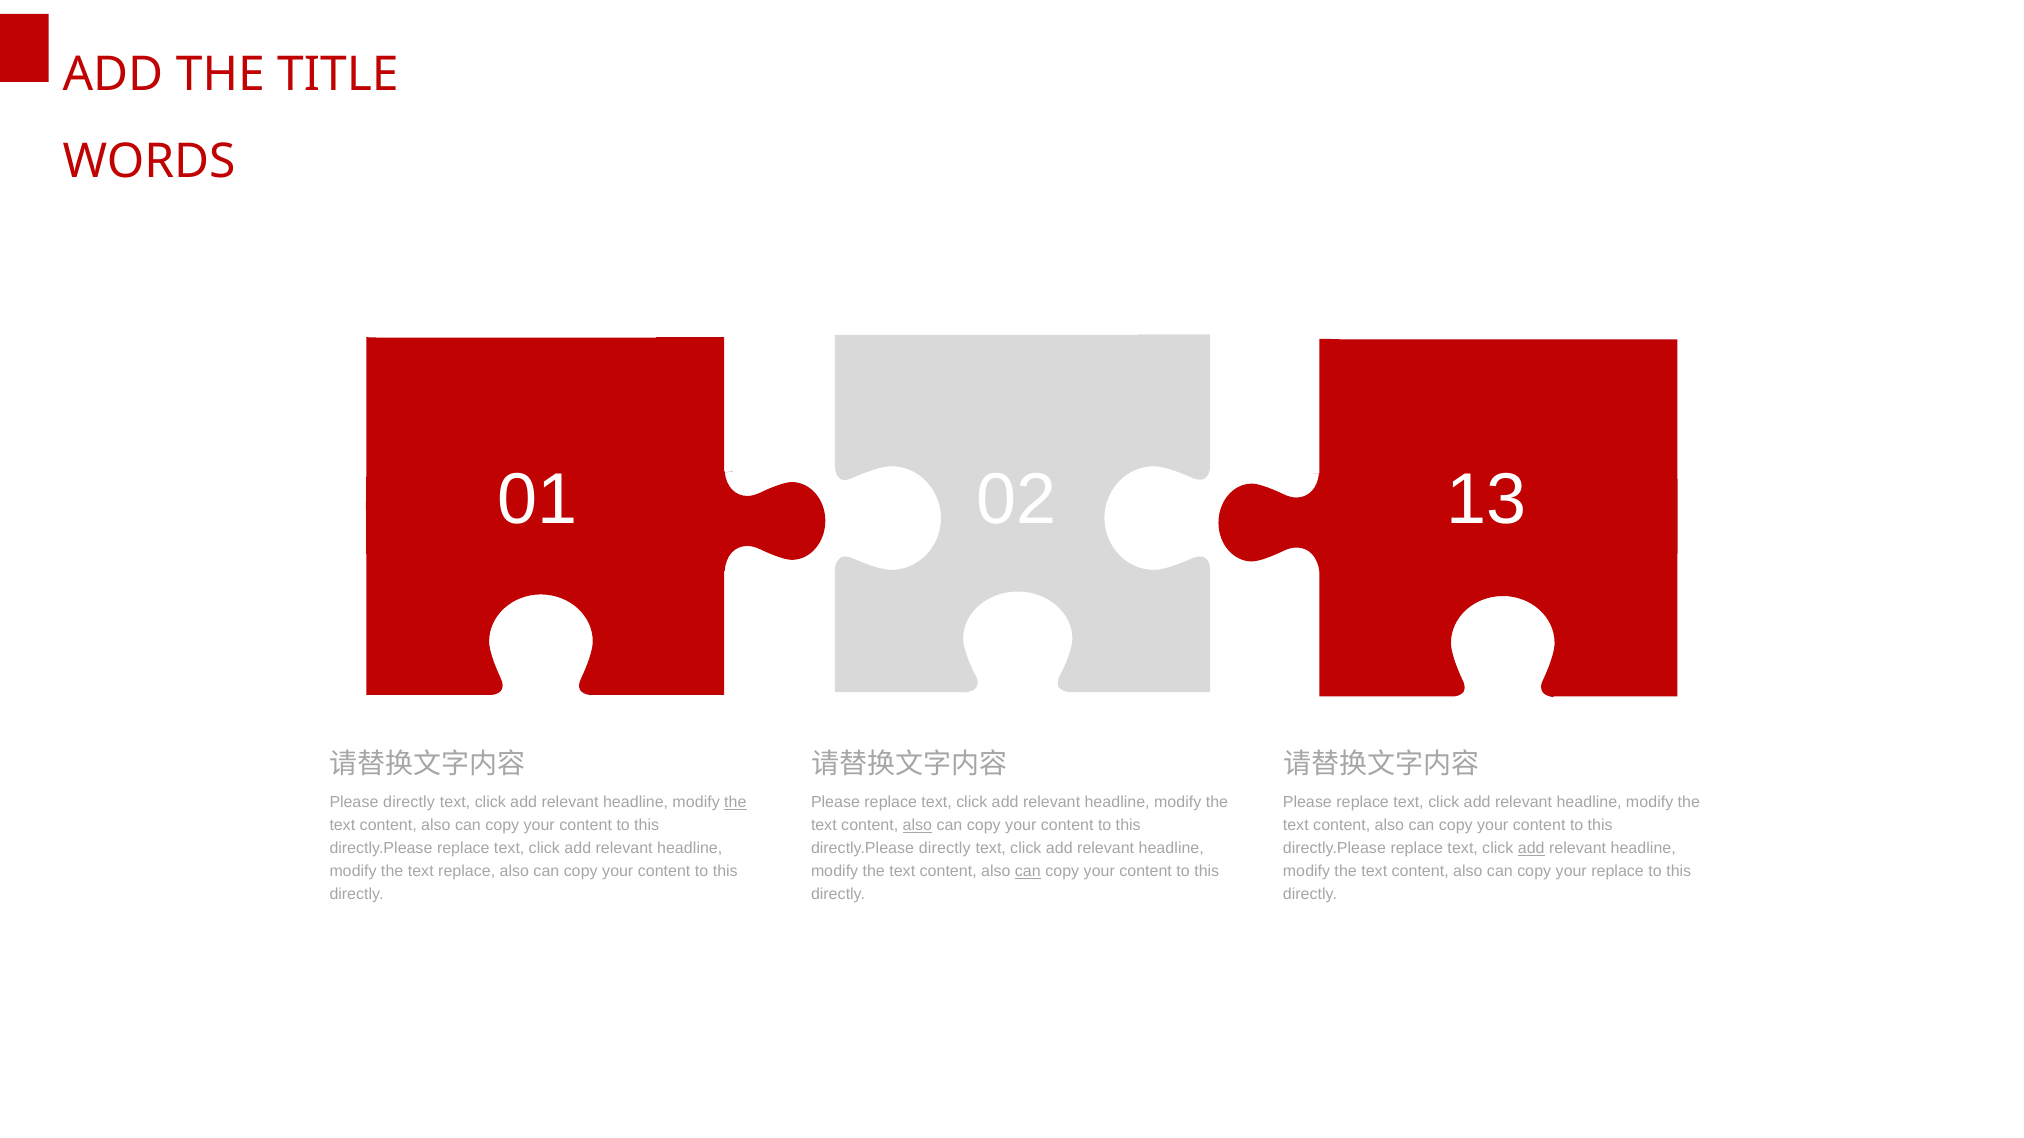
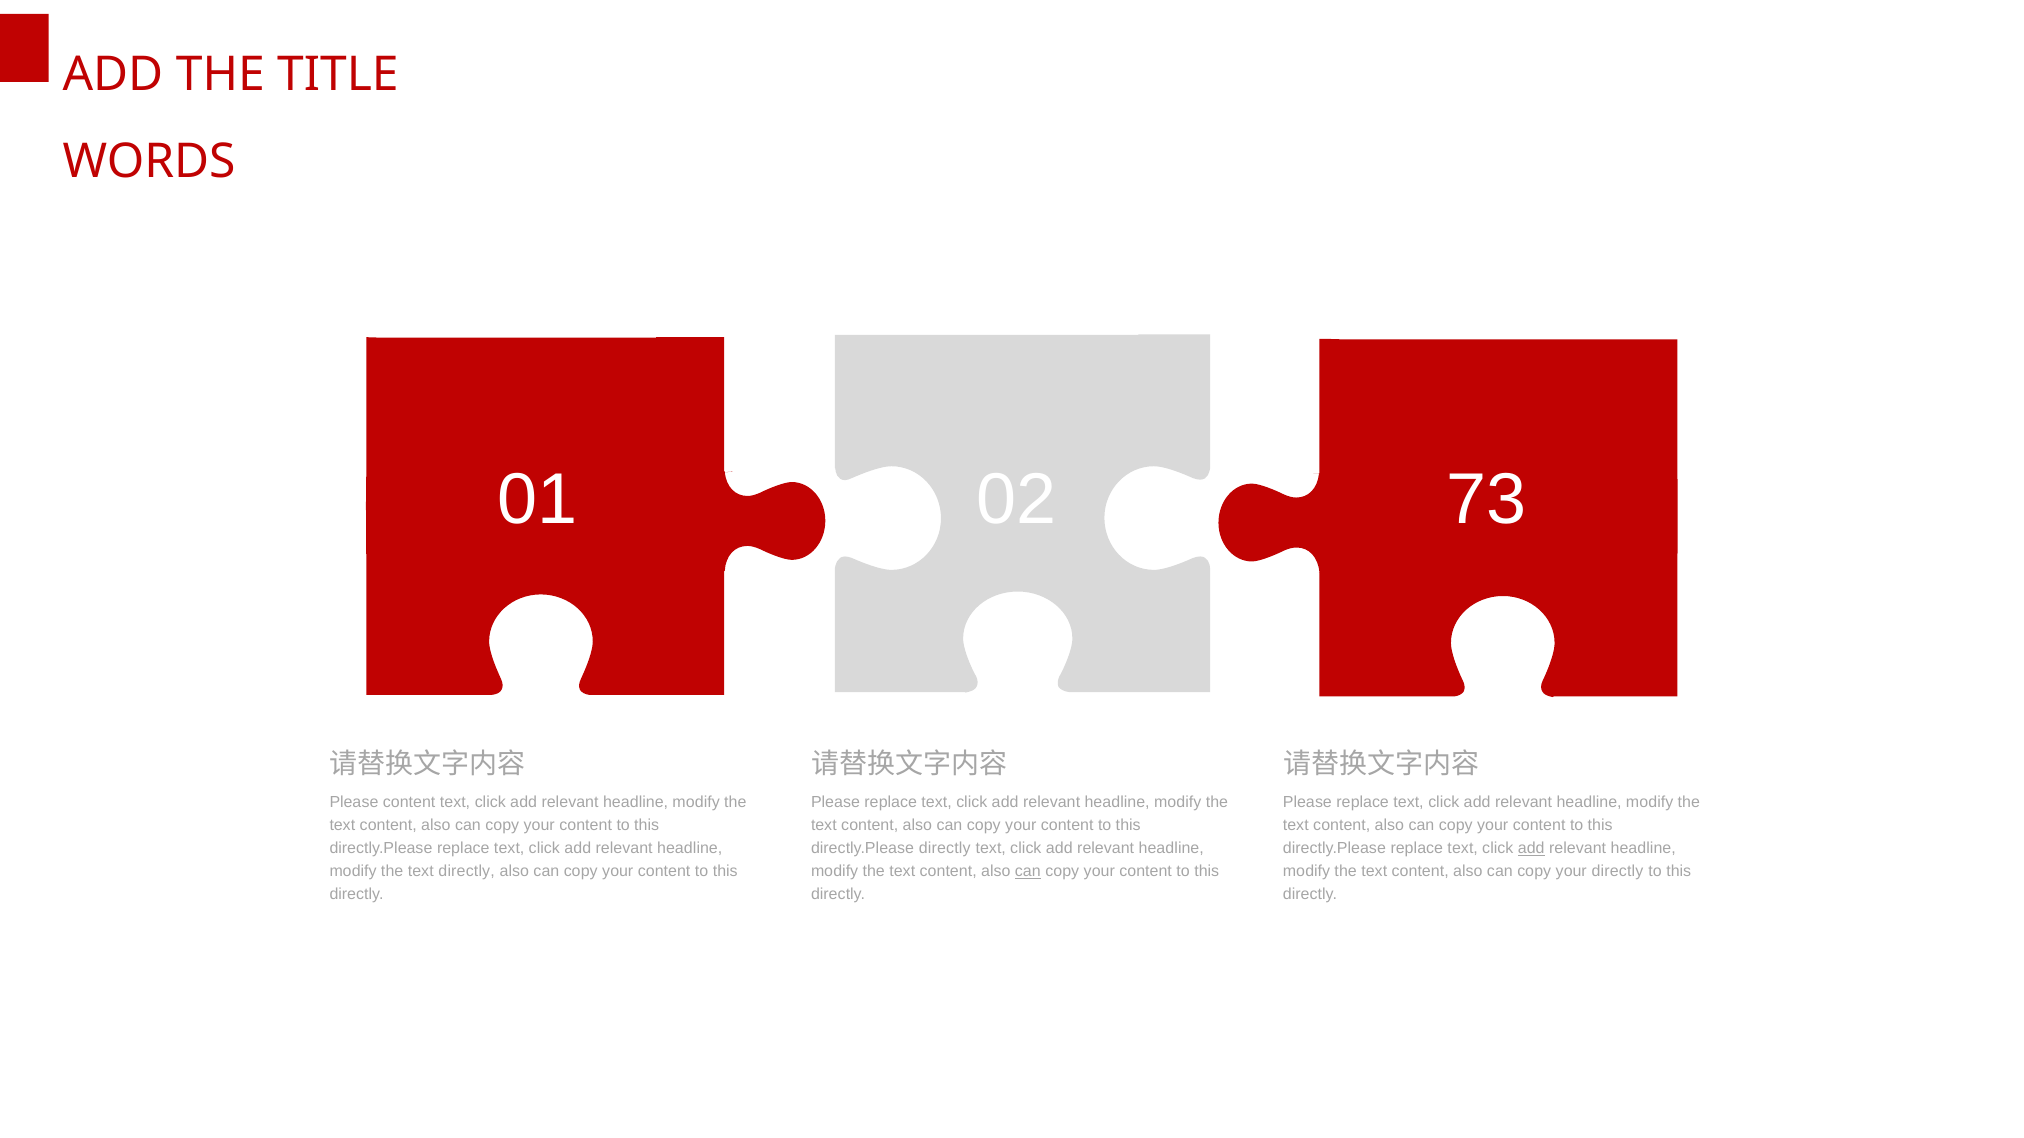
13: 13 -> 73 (1486, 500)
Please directly: directly -> content (409, 803)
the underline: present -> none (735, 803)
also underline: present -> none (917, 826)
text replace: replace -> directly (467, 872)
your replace: replace -> directly (1618, 872)
